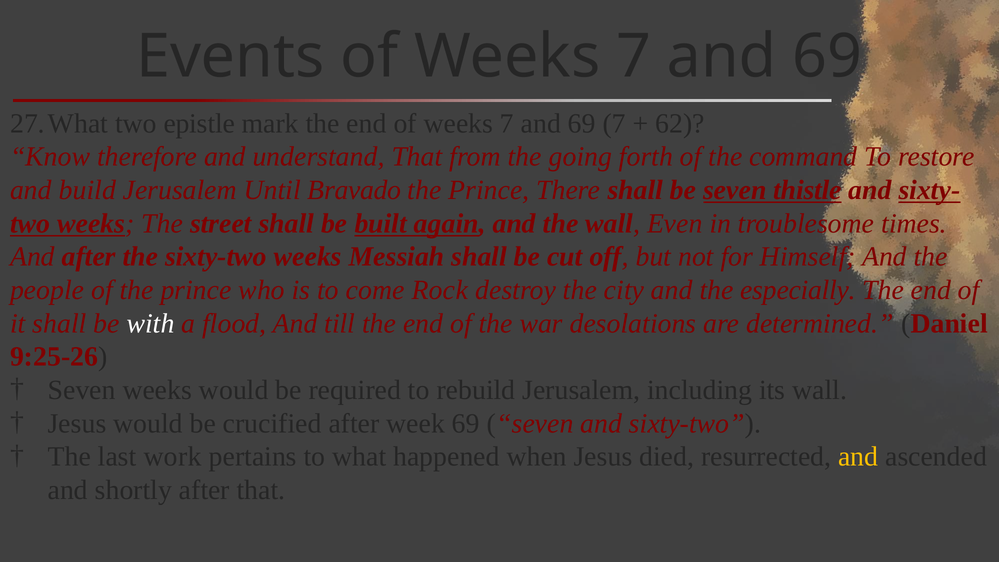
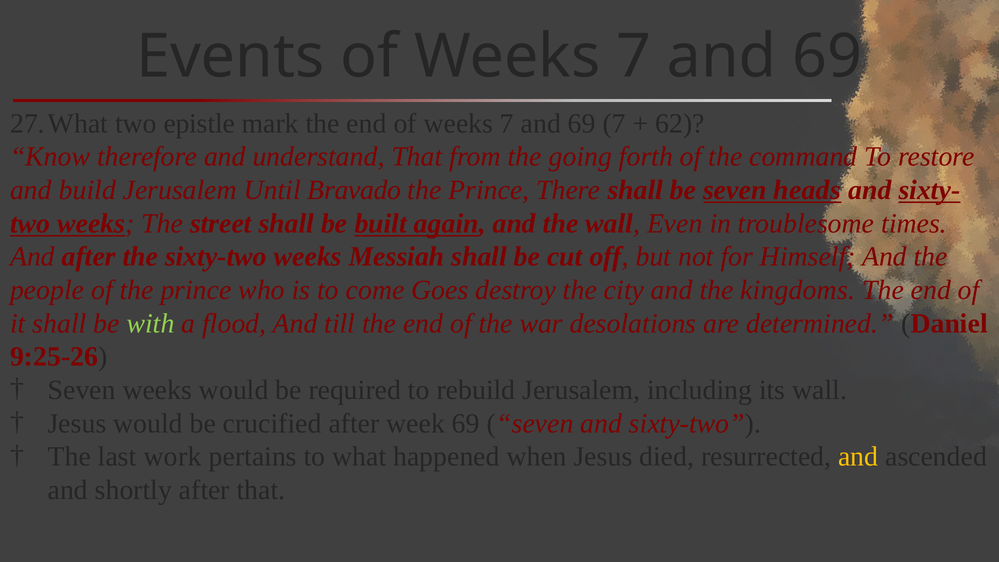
thistle: thistle -> heads (807, 190)
Rock: Rock -> Goes (440, 290)
especially: especially -> kingdoms (798, 290)
with colour: white -> light green (150, 323)
